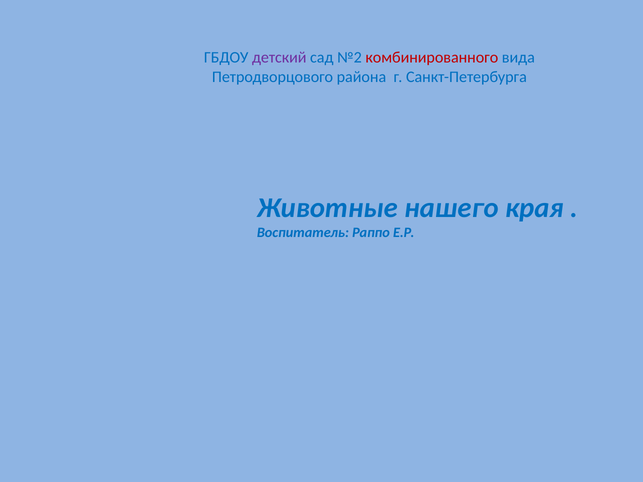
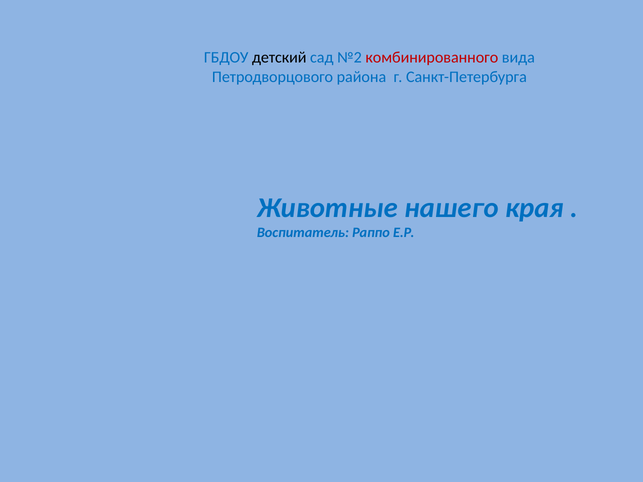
детский colour: purple -> black (279, 58)
